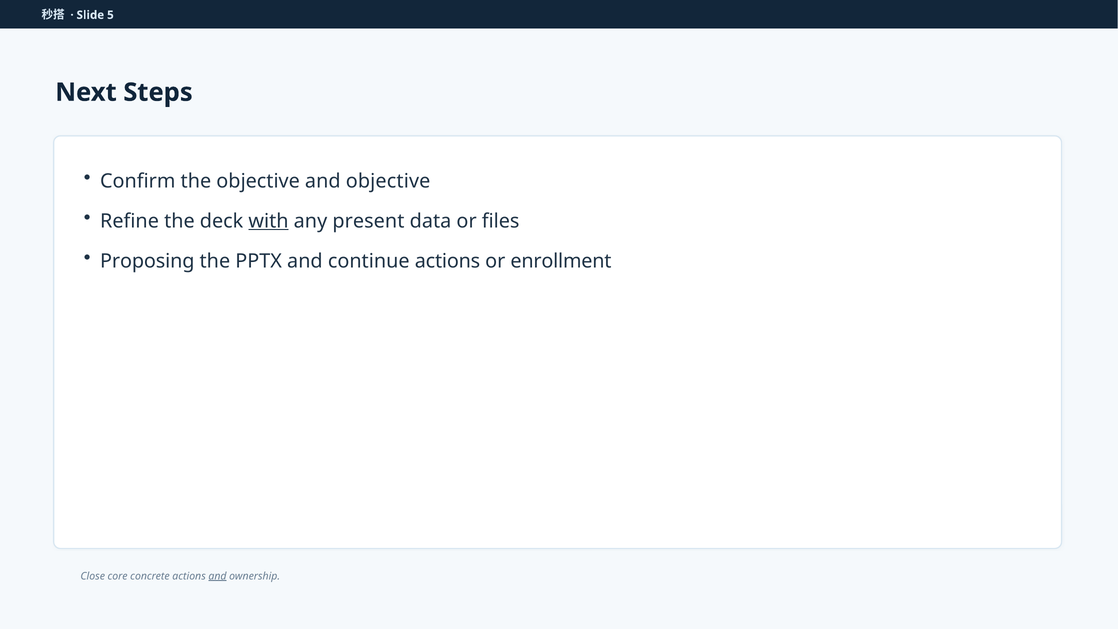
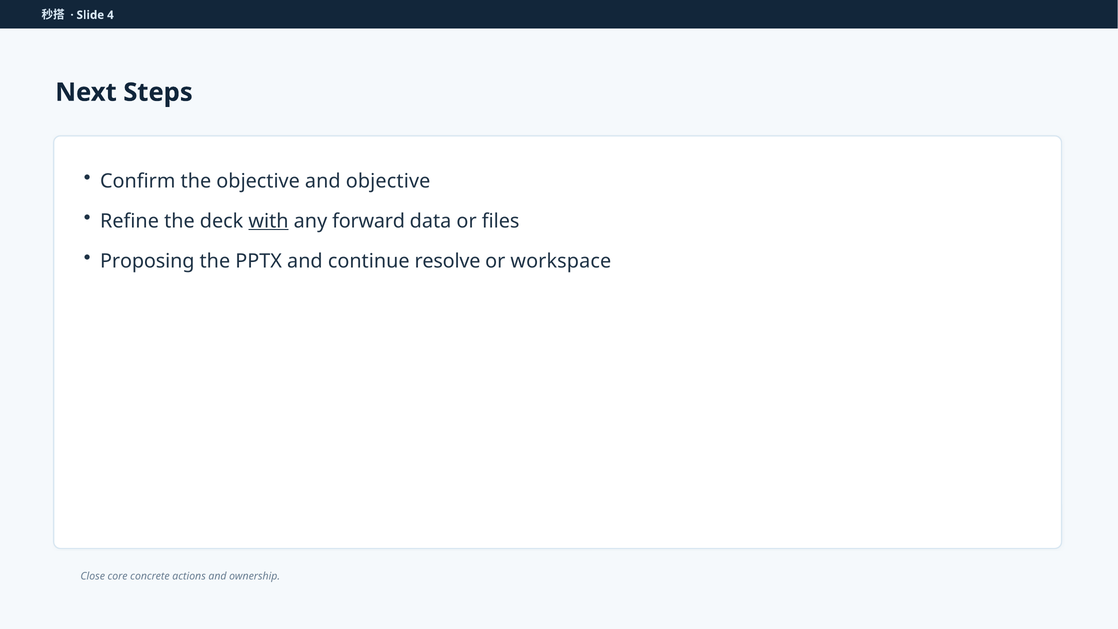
5: 5 -> 4 (110, 15)
present: present -> forward (369, 221)
continue actions: actions -> resolve (447, 261)
enrollment: enrollment -> workspace (561, 261)
and underline: present -> none (217, 576)
